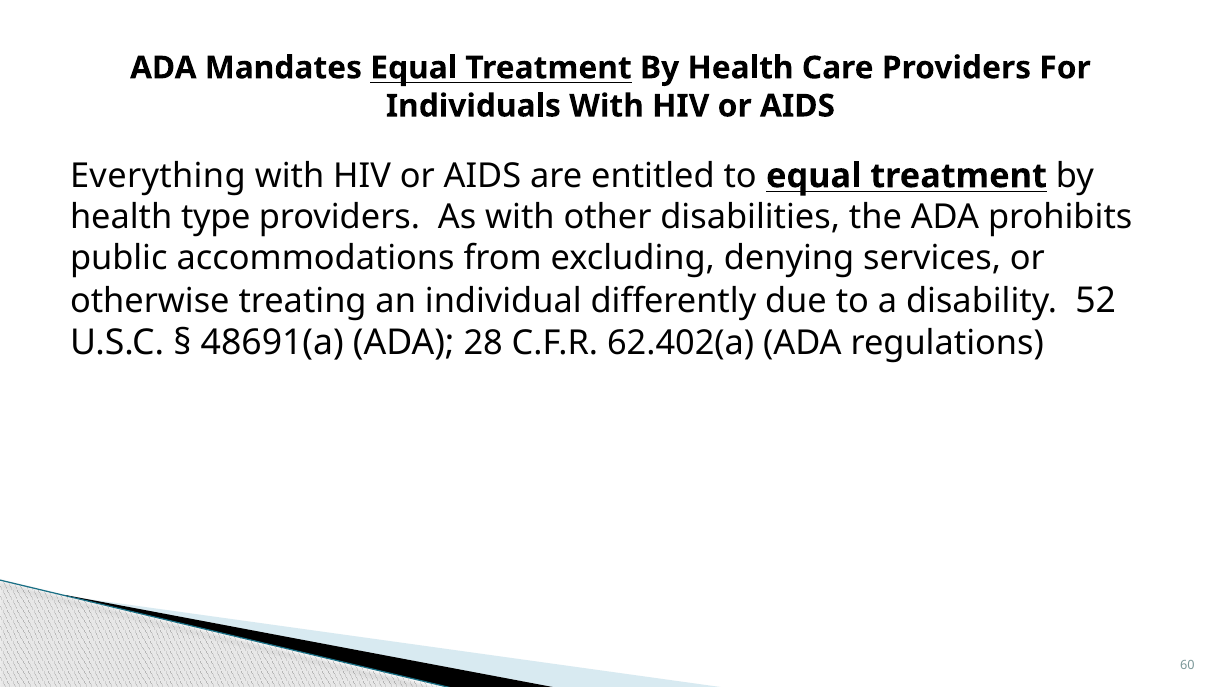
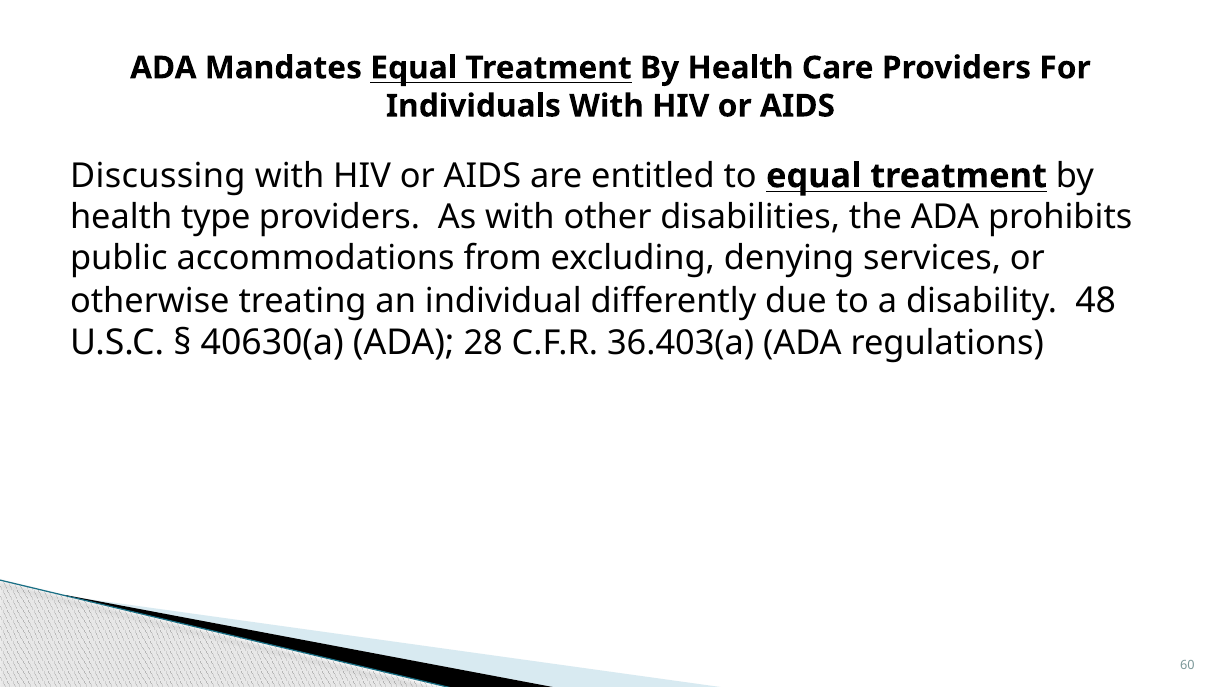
Everything: Everything -> Discussing (158, 176)
52: 52 -> 48 (1096, 300)
48691(a: 48691(a -> 40630(a (272, 343)
62.402(a: 62.402(a -> 36.403(a (681, 343)
